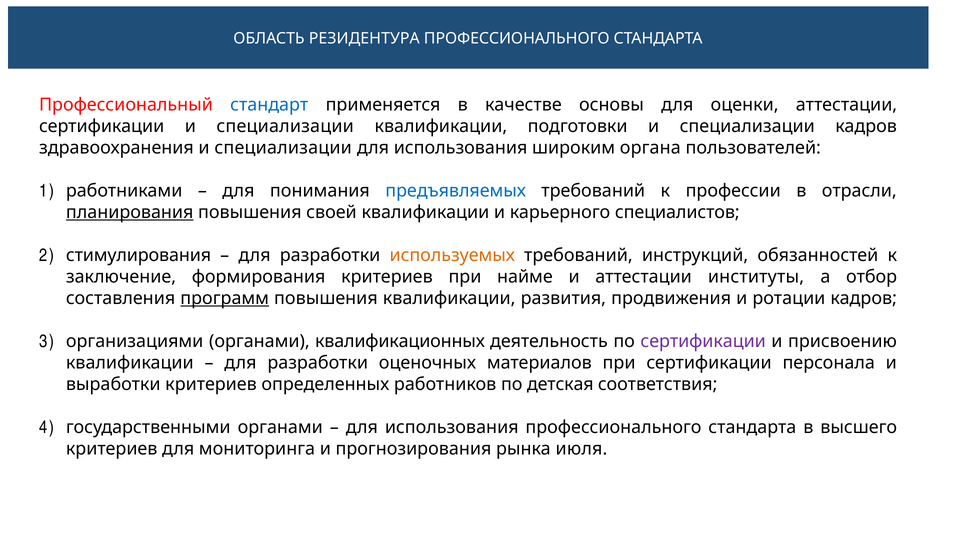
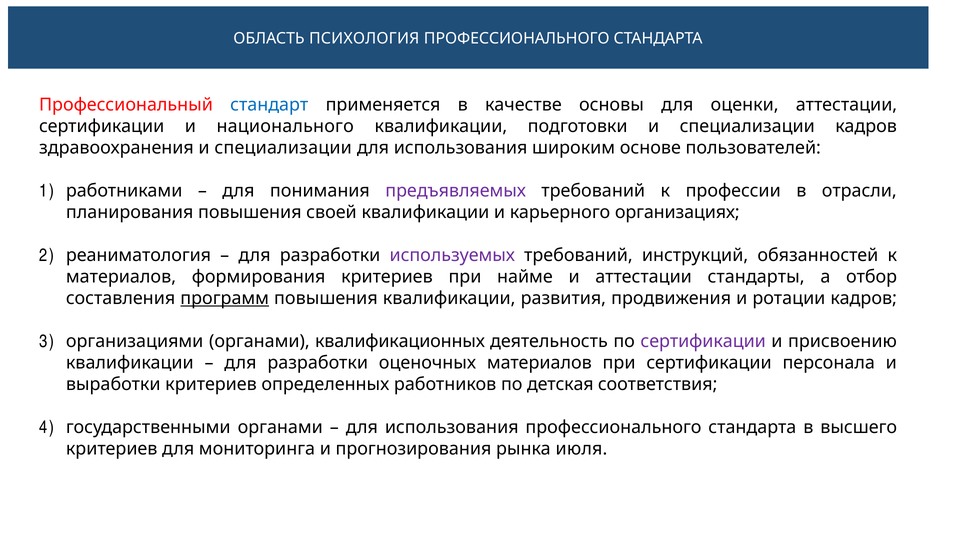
РЕЗИДЕНТУРА: РЕЗИДЕНТУРА -> ПСИХОЛОГИЯ (364, 39)
сертификации и специализации: специализации -> национального (285, 126)
органа: органа -> основе (650, 148)
предъявляемых colour: blue -> purple (456, 191)
планирования underline: present -> none (130, 212)
специалистов: специалистов -> организациях (677, 212)
стимулирования: стимулирования -> реаниматология (139, 255)
используемых colour: orange -> purple (452, 255)
заключение: заключение -> материалов (121, 277)
институты: институты -> стандарты (756, 277)
